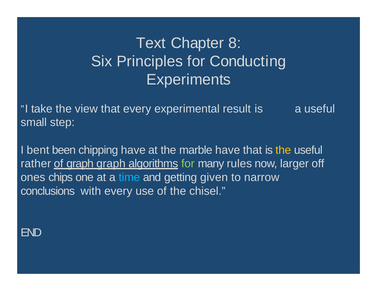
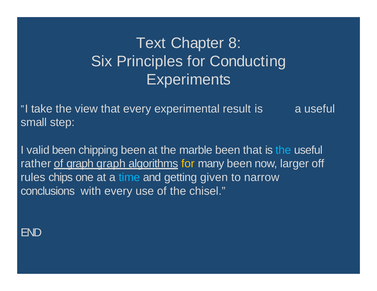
bent: bent -> valid (38, 150)
chipping have: have -> been (133, 150)
marble have: have -> been (228, 150)
the colour: yellow -> light blue (283, 150)
for colour: light green -> yellow (188, 164)
many rules: rules -> been (239, 164)
ones: ones -> rules (33, 178)
